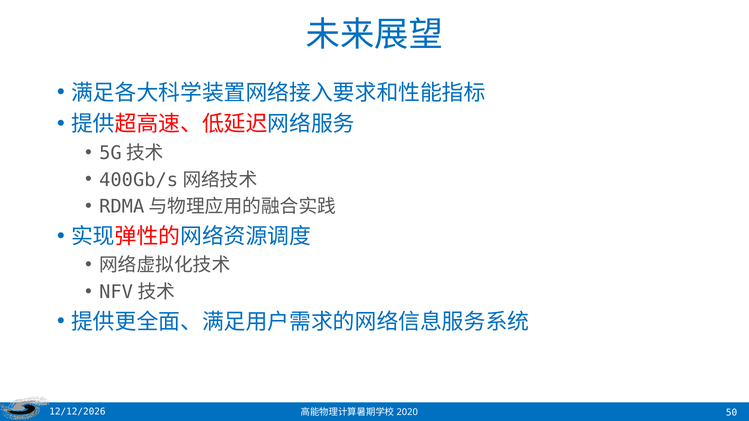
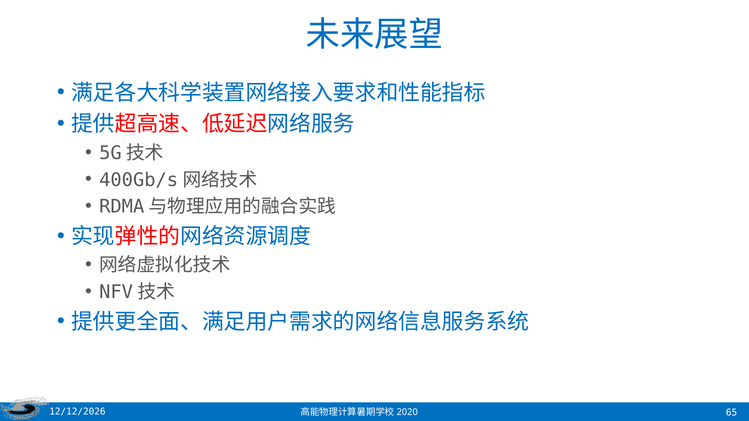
50: 50 -> 65 (732, 413)
